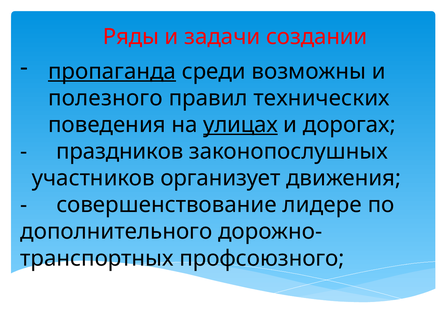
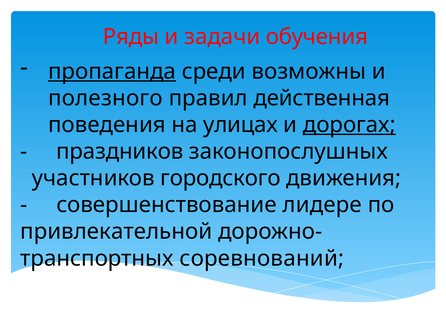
создании: создании -> обучения (317, 37)
технических: технических -> действенная (322, 98)
улицах underline: present -> none (241, 125)
дорогах underline: none -> present (349, 125)
организует: организует -> городского (221, 178)
дополнительного: дополнительного -> привлекательной (116, 232)
профсоюзного: профсоюзного -> соревнований (262, 259)
